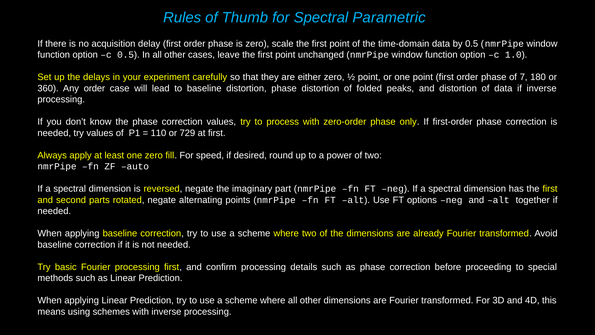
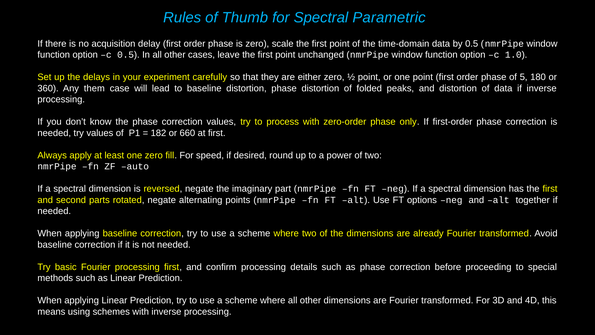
7: 7 -> 5 (524, 77)
Any order: order -> them (94, 88)
110: 110 -> 182 (158, 133)
729: 729 -> 660 (187, 133)
